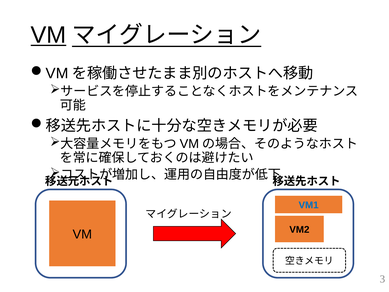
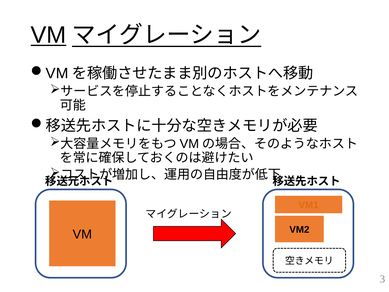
VM1 colour: blue -> orange (309, 205)
